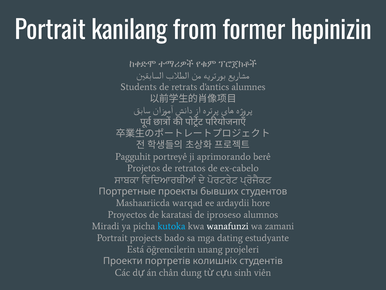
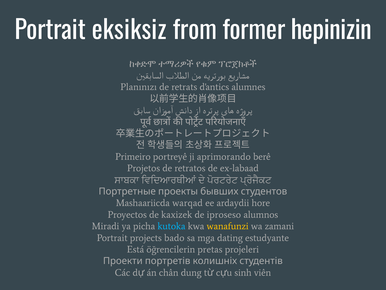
kanilang: kanilang -> eksiksiz (129, 31)
Students: Students -> Planınızı (139, 87)
Pagguhit: Pagguhit -> Primeiro (133, 156)
ex-cabelo: ex-cabelo -> ex-labaad (239, 168)
karatasi: karatasi -> kaxizek (177, 214)
wanafunzi colour: white -> yellow (228, 226)
unang: unang -> pretas (210, 249)
